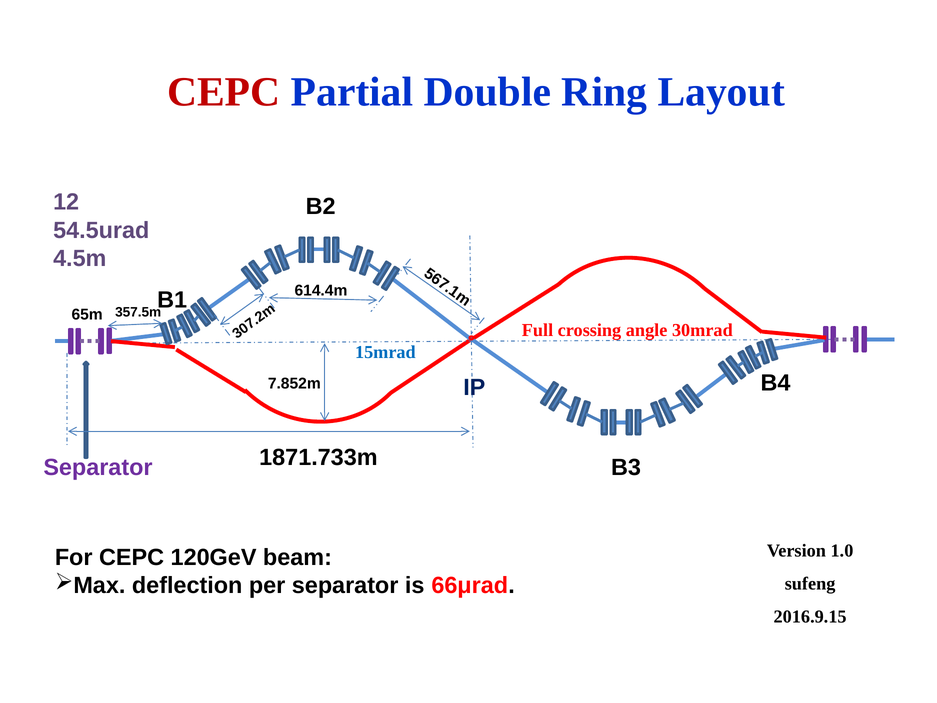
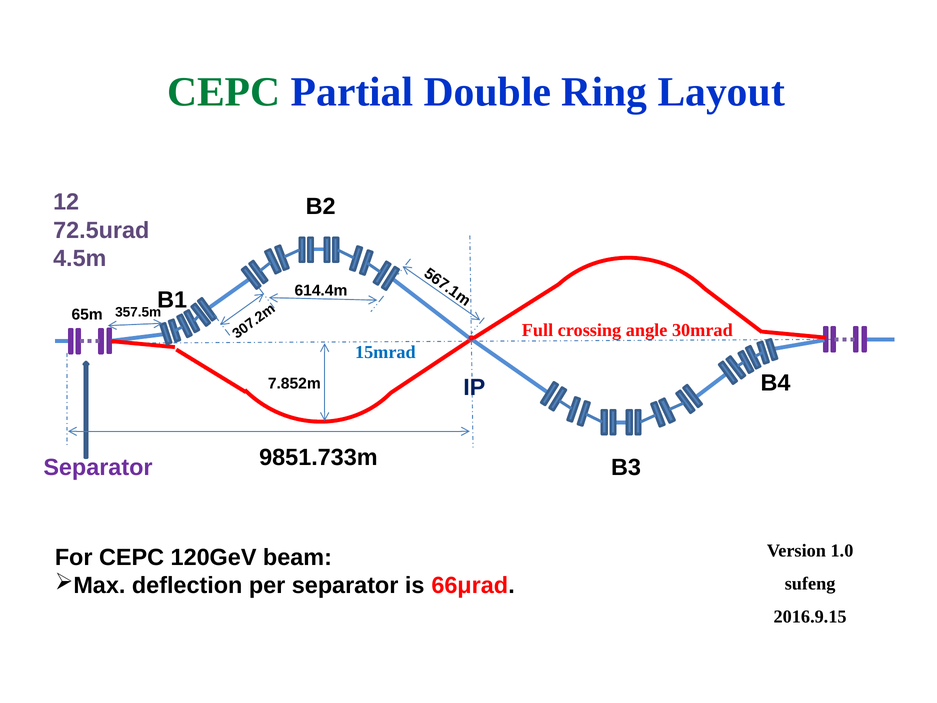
CEPC colour: red -> green (224, 92)
54.5urad: 54.5urad -> 72.5urad (101, 230)
1871.733m: 1871.733m -> 9851.733m (318, 457)
